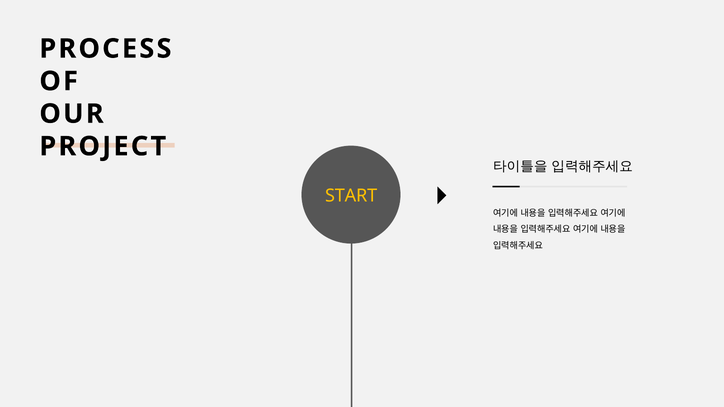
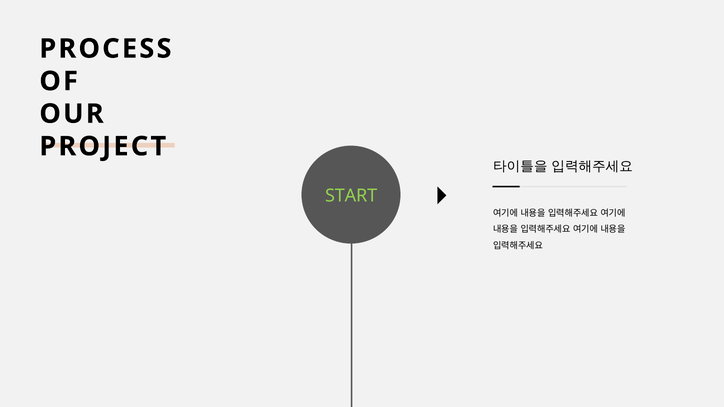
START colour: yellow -> light green (351, 196)
